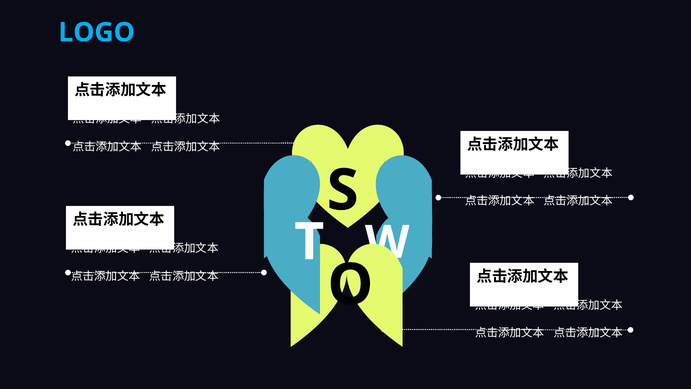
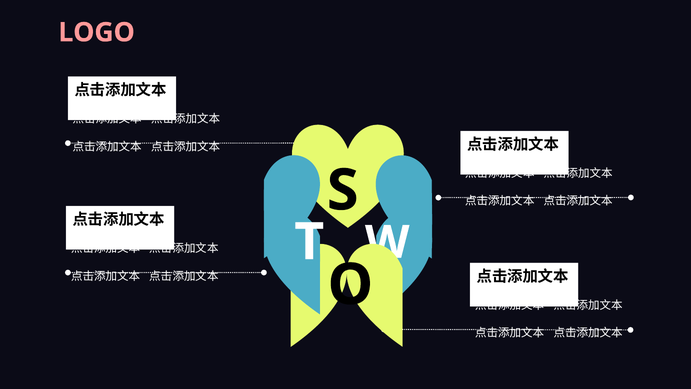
LOGO colour: light blue -> pink (97, 32)
